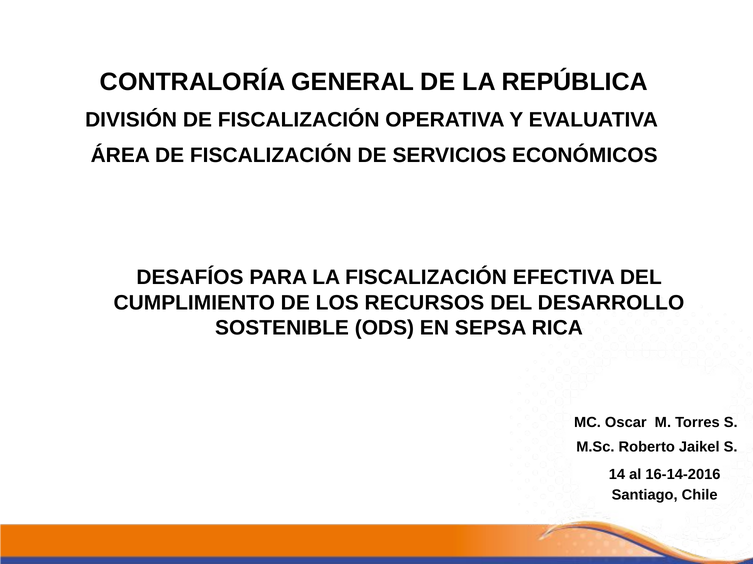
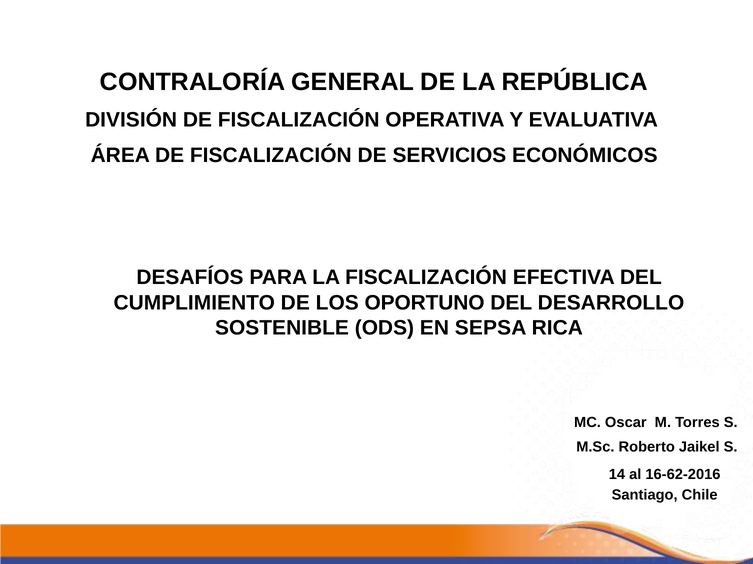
RECURSOS: RECURSOS -> OPORTUNO (425, 303)
16-14-2016: 16-14-2016 -> 16-62-2016 (683, 475)
